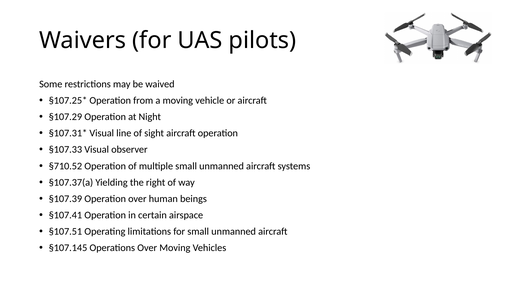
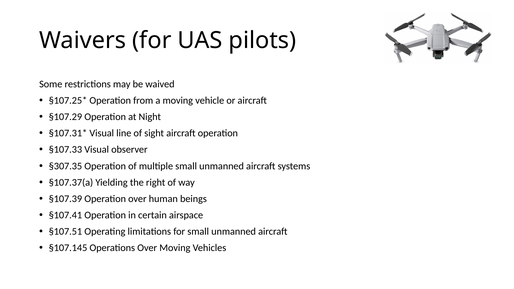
§710.52: §710.52 -> §307.35 (65, 166)
